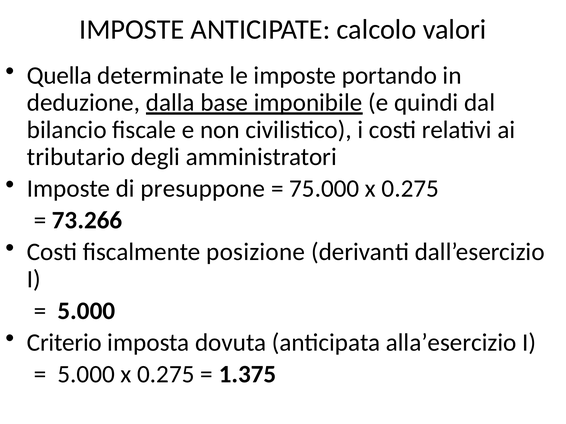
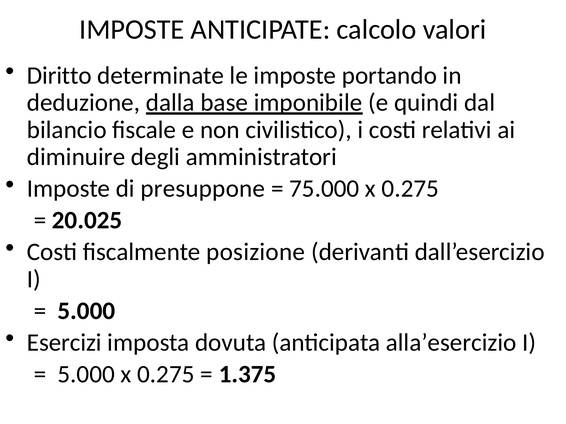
Quella: Quella -> Diritto (59, 76)
tributario: tributario -> diminuire (76, 157)
73.266: 73.266 -> 20.025 (87, 221)
Criterio: Criterio -> Esercizi (64, 343)
